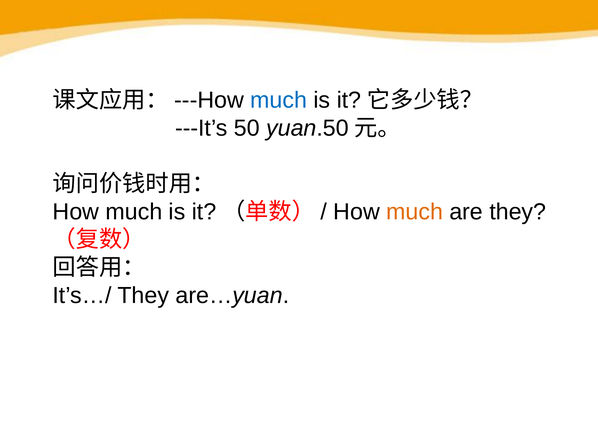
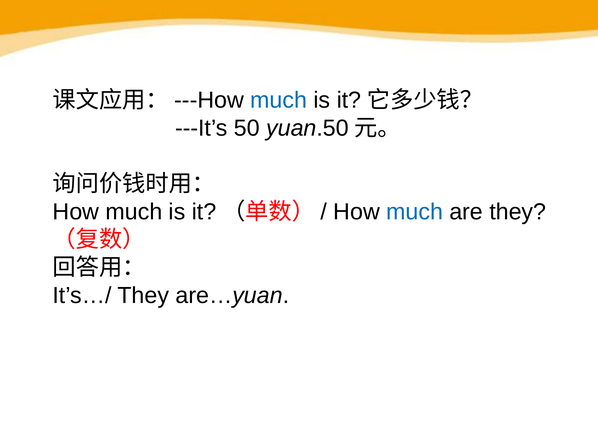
much colour: orange -> blue (415, 212)
